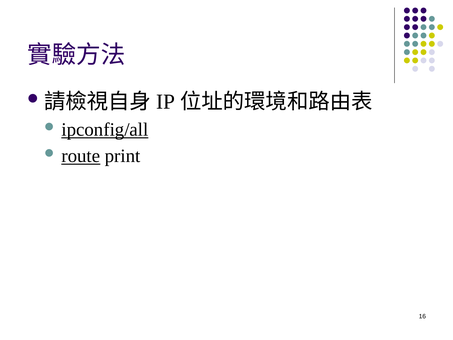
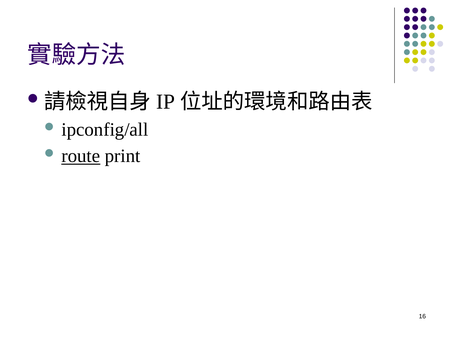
ipconfig/all underline: present -> none (105, 130)
